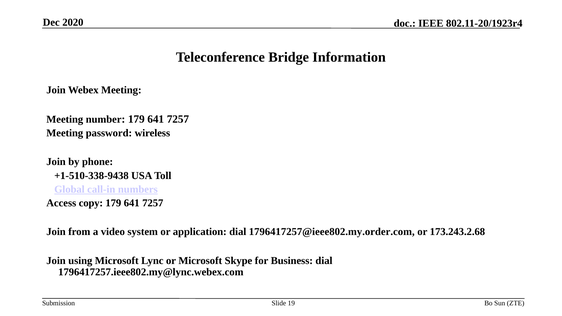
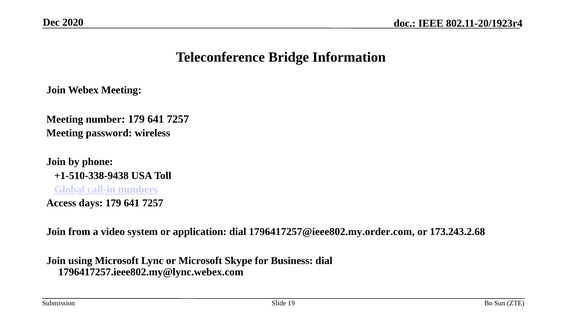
copy: copy -> days (91, 203)
